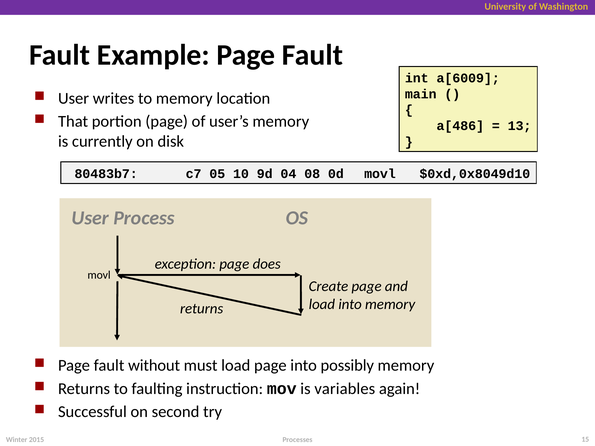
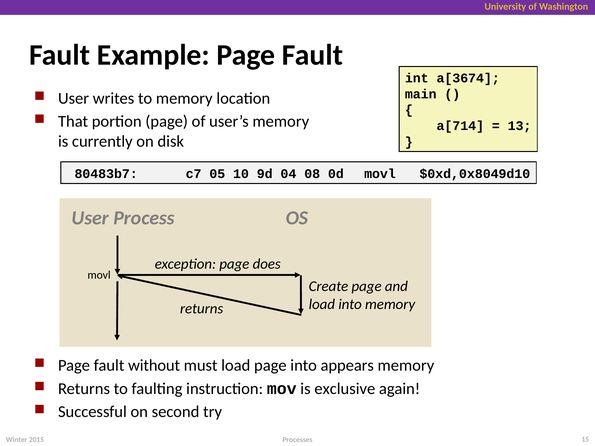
a[6009: a[6009 -> a[3674 (468, 78)
a[486: a[486 -> a[714 (460, 126)
possibly: possibly -> appears (347, 366)
variables: variables -> exclusive (345, 389)
